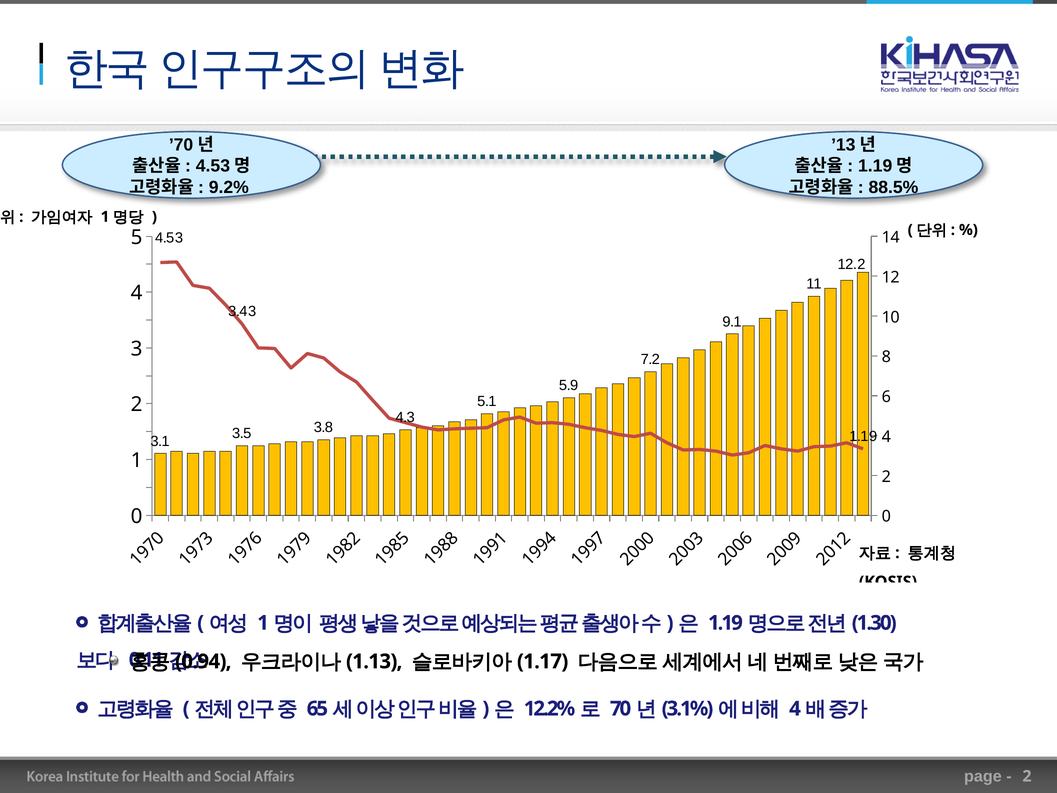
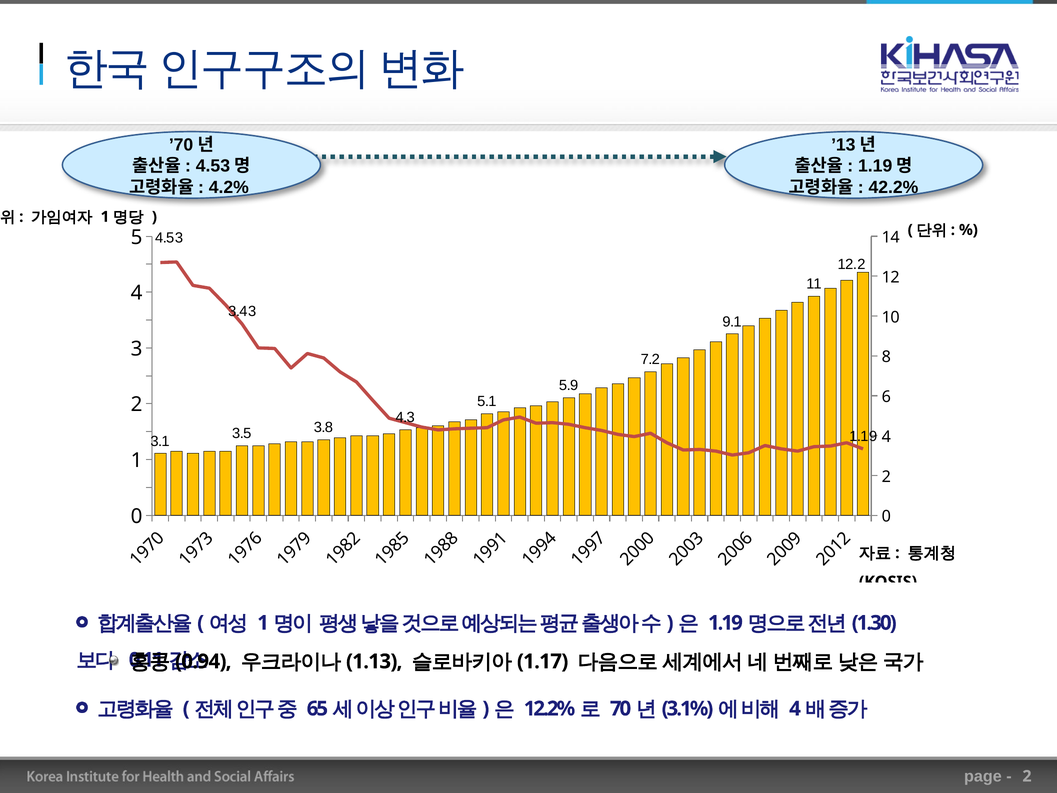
9.2%: 9.2% -> 4.2% (229, 187)
88.5%: 88.5% -> 42.2% (893, 187)
